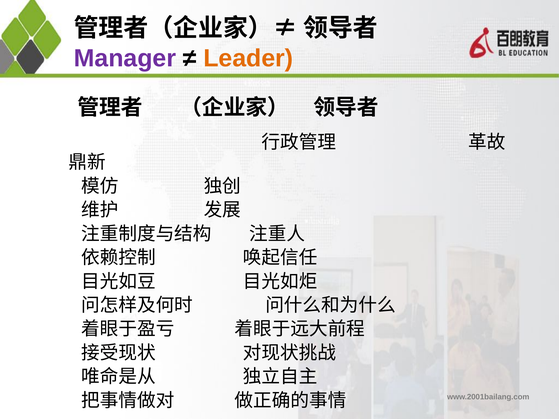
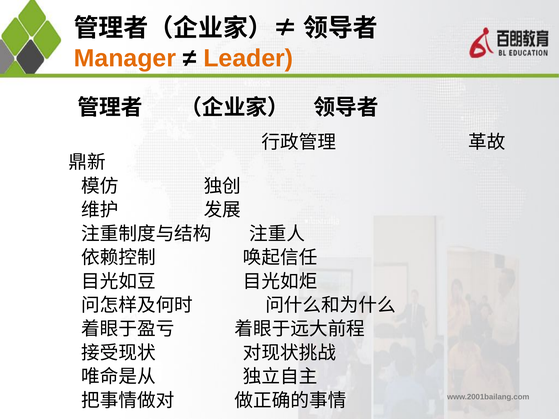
Manager colour: purple -> orange (125, 58)
